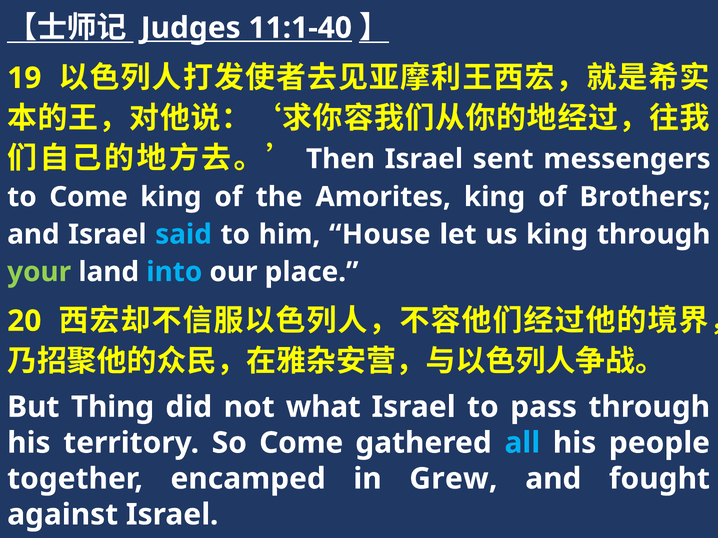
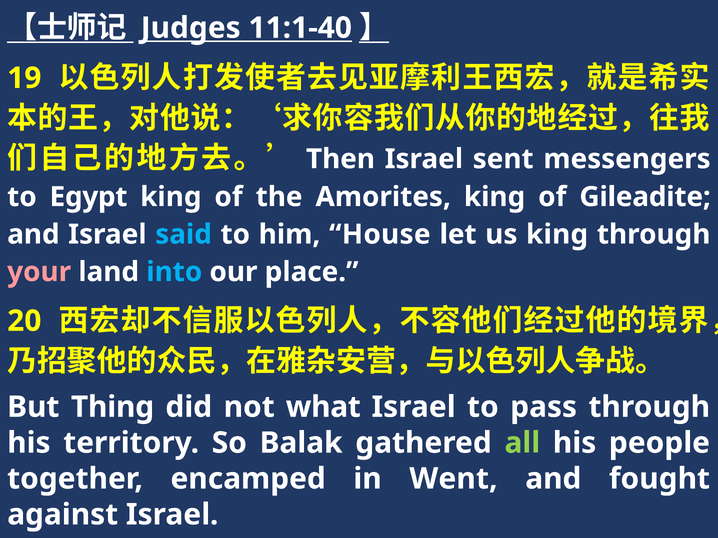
to Come: Come -> Egypt (89, 197)
Brothers: Brothers -> Gileadite (645, 197)
your colour: light green -> pink (39, 272)
So Come: Come -> Balak (301, 443)
all colour: light blue -> light green (522, 443)
Grew: Grew -> Went (453, 479)
